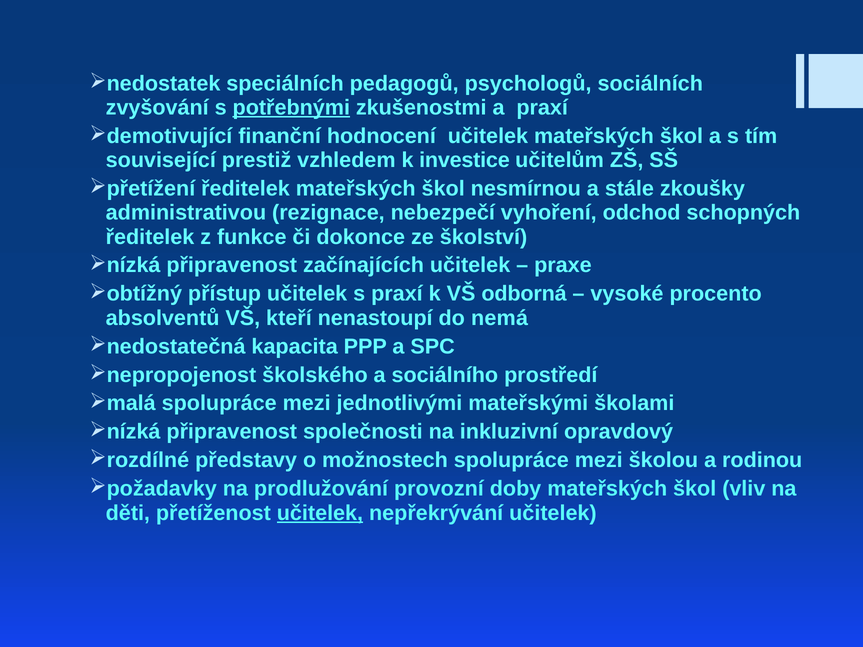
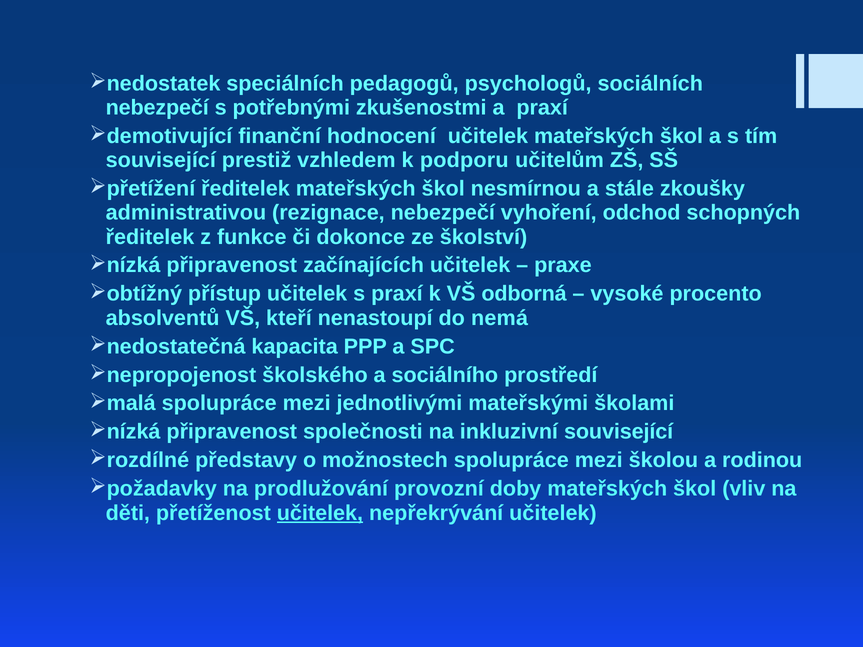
zvyšování: zvyšování -> nebezpečí (157, 108)
potřebnými underline: present -> none (291, 108)
investice: investice -> podporu (464, 160)
inkluzivní opravdový: opravdový -> související (619, 432)
